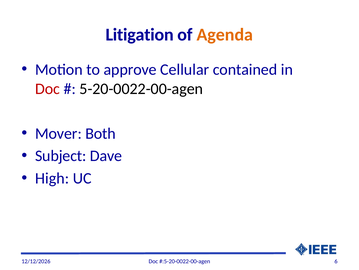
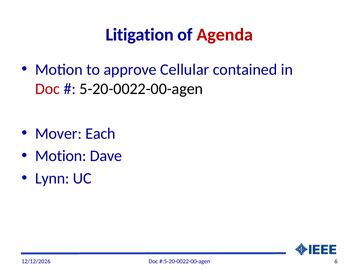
Agenda colour: orange -> red (225, 34)
Both: Both -> Each (100, 133)
Subject: Subject -> Motion (61, 156)
High: High -> Lynn (52, 178)
